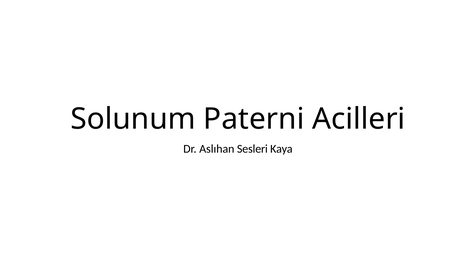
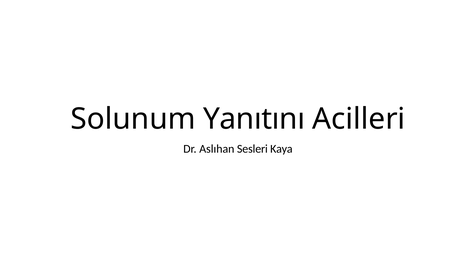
Paterni: Paterni -> Yanıtını (254, 119)
